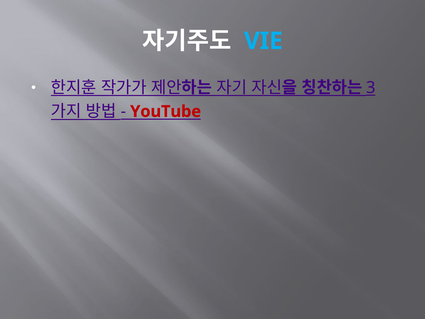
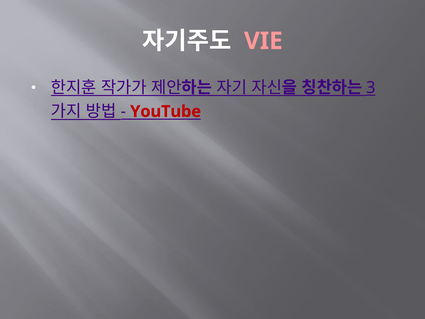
VIE colour: light blue -> pink (263, 41)
